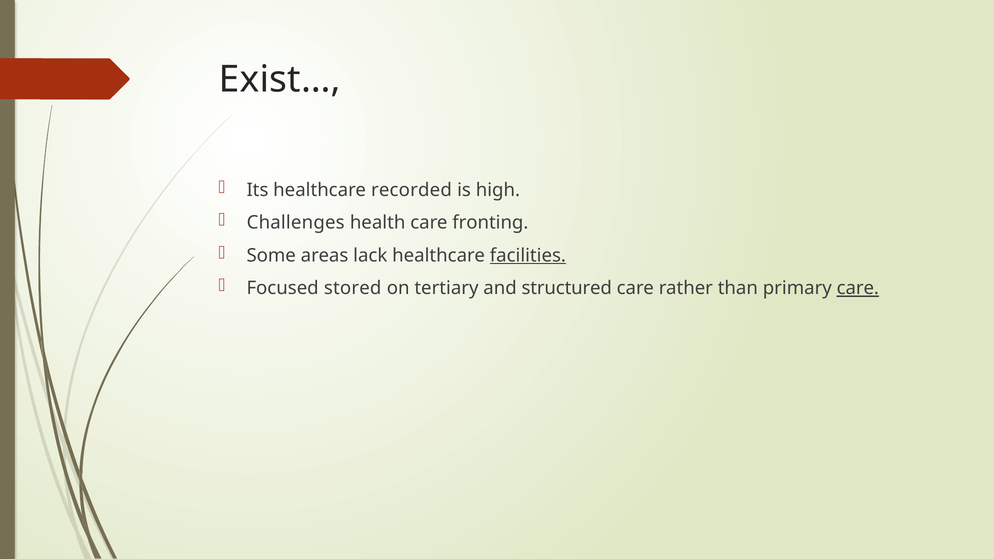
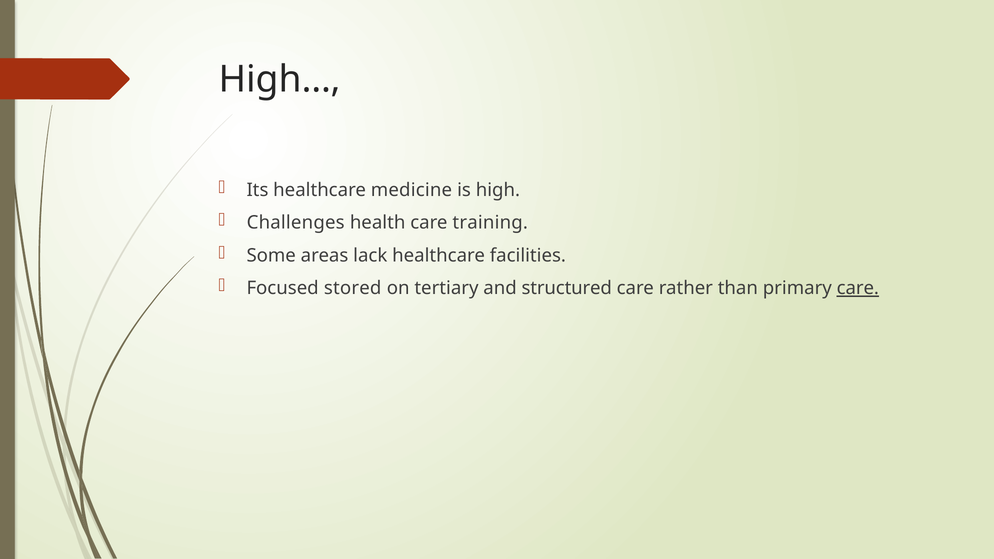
Exist…: Exist… -> High… (280, 80)
recorded: recorded -> medicine (411, 190)
fronting: fronting -> training (490, 223)
facilities underline: present -> none (528, 256)
